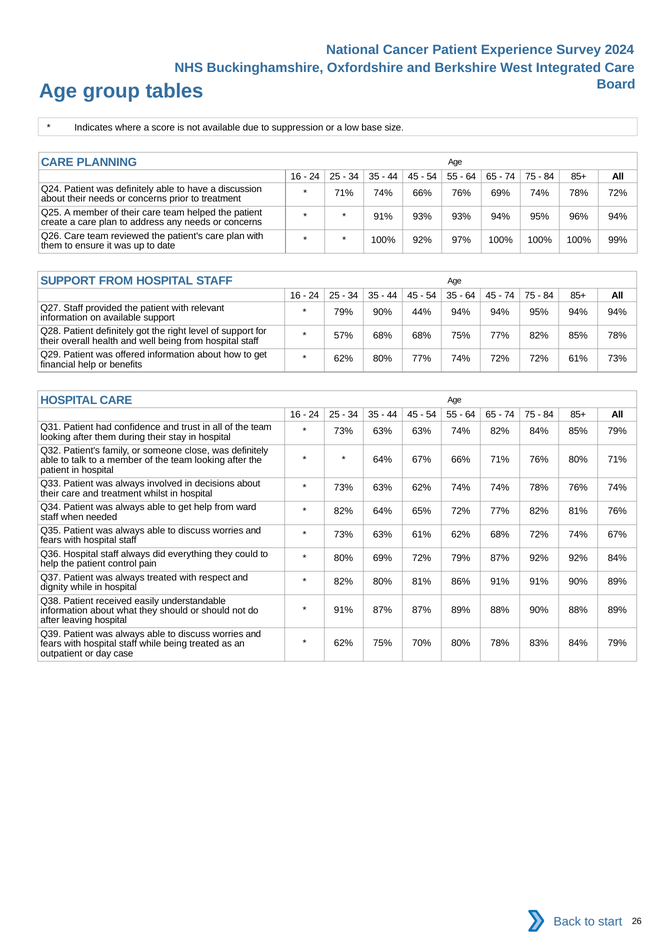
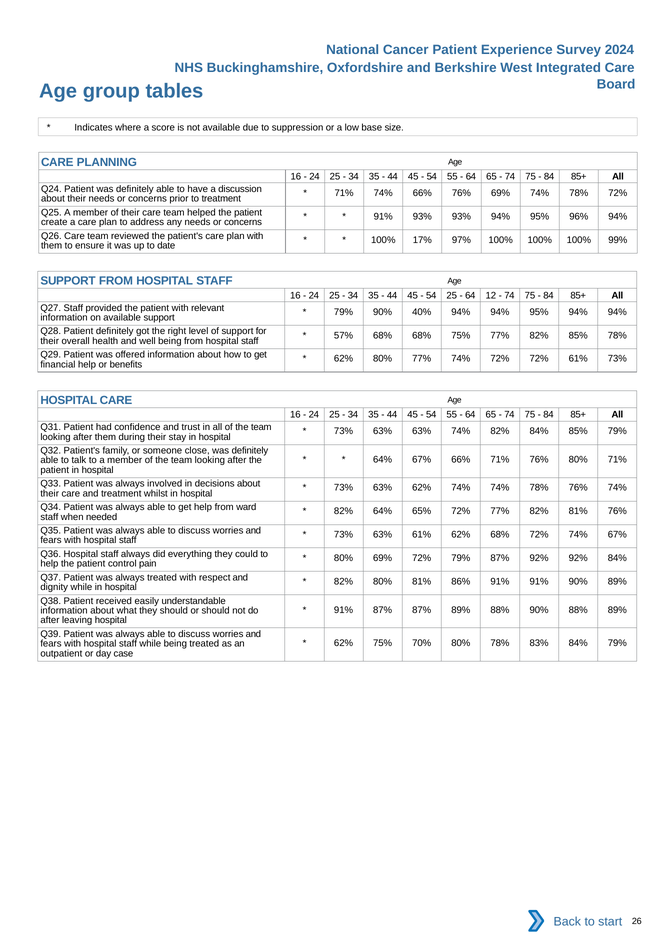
100% 92%: 92% -> 17% (422, 240)
54 35: 35 -> 25 (452, 296)
64 45: 45 -> 12 (491, 296)
44%: 44% -> 40% (422, 312)
